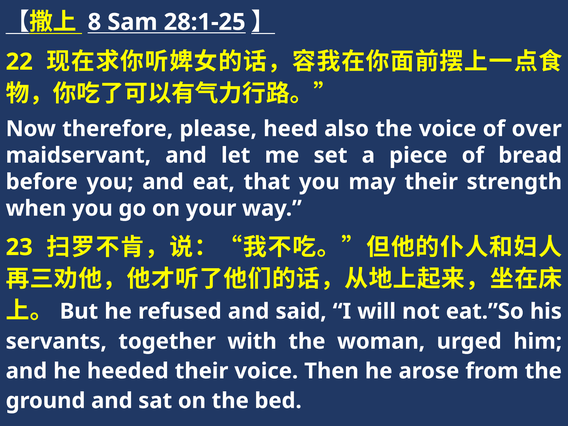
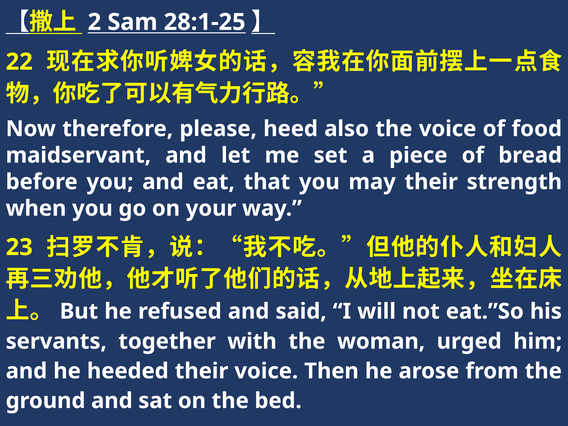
8: 8 -> 2 (94, 22)
over: over -> food (537, 129)
